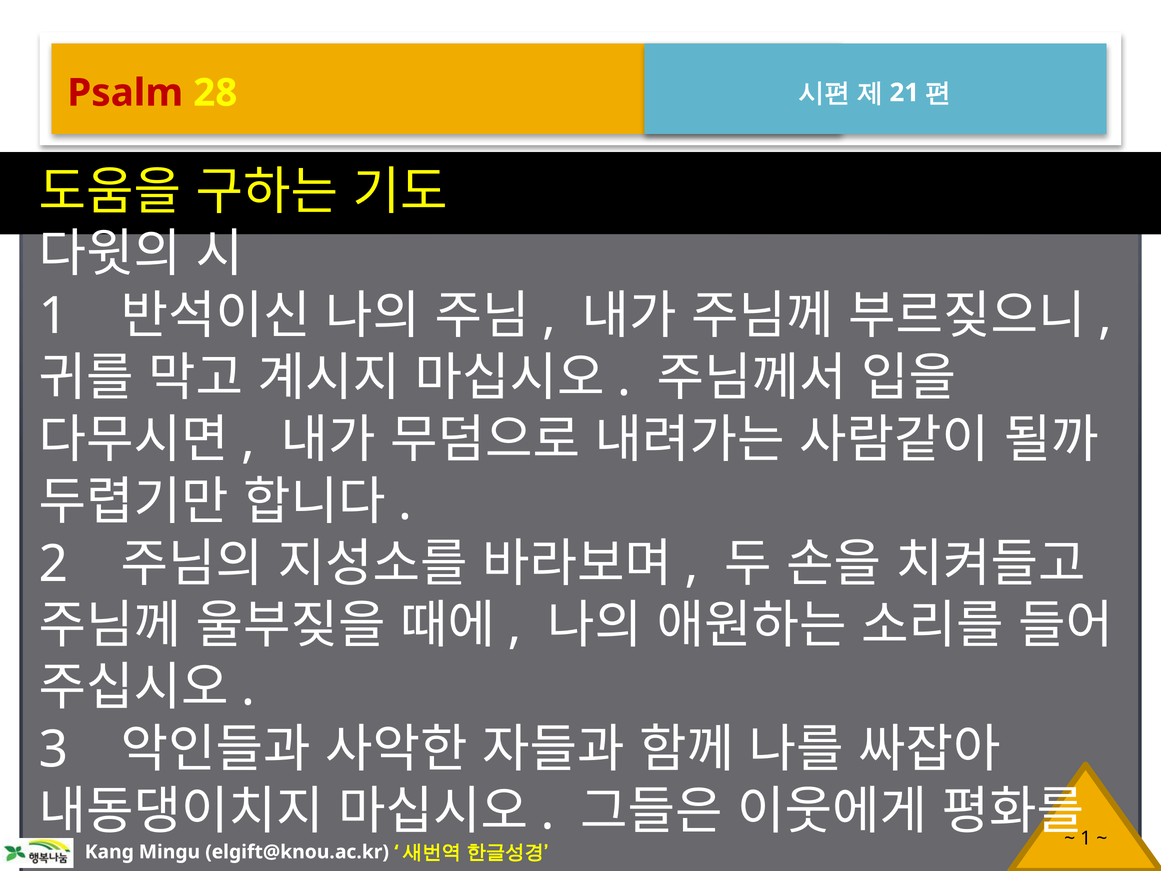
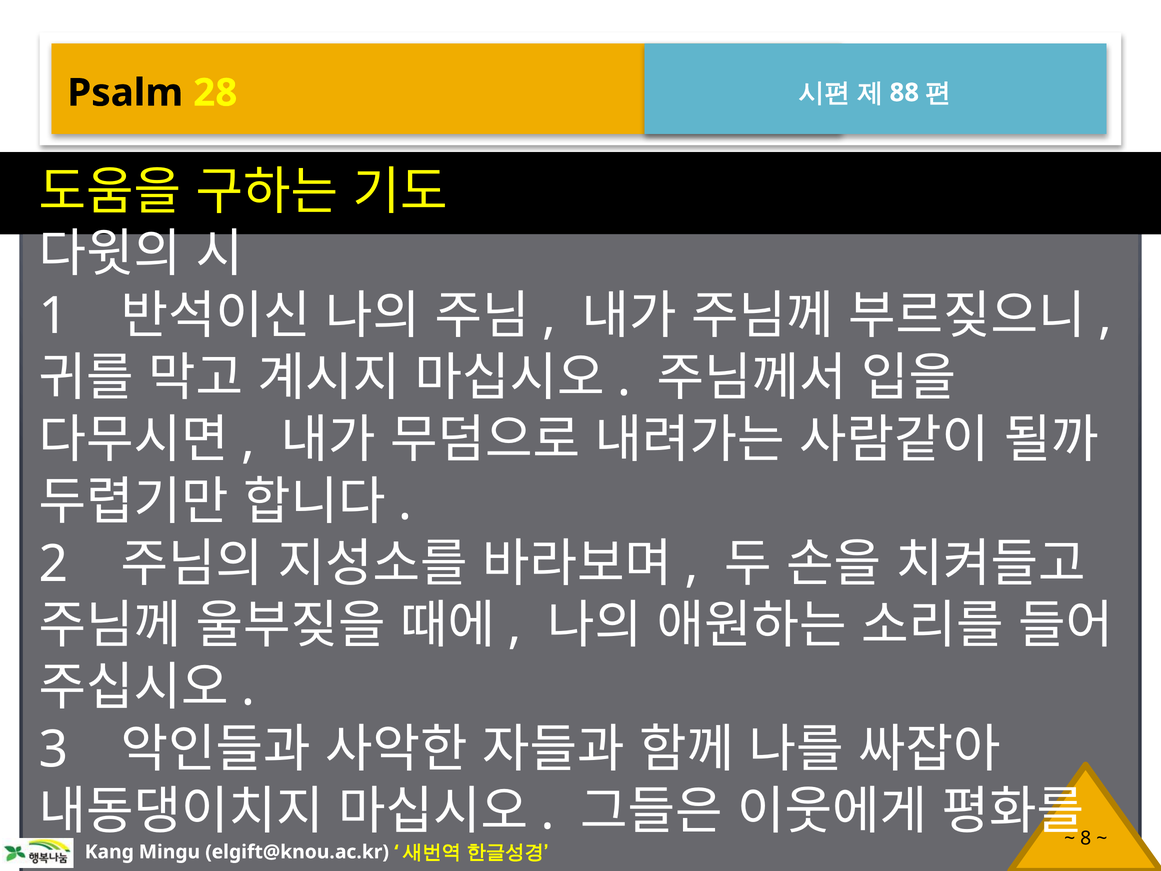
Psalm colour: red -> black (125, 93)
21: 21 -> 88 (904, 93)
1: 1 -> 8 (1086, 838)
